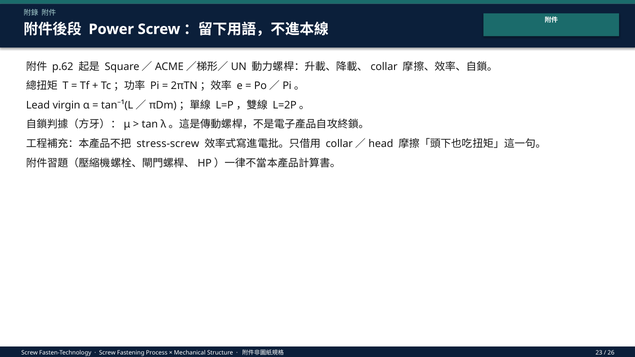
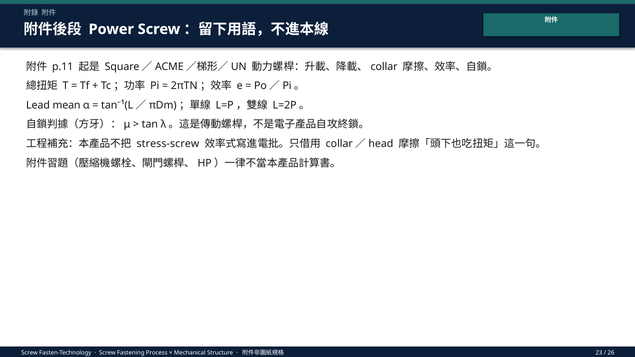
p.62: p.62 -> p.11 (63, 67)
virgin: virgin -> mean (67, 105)
